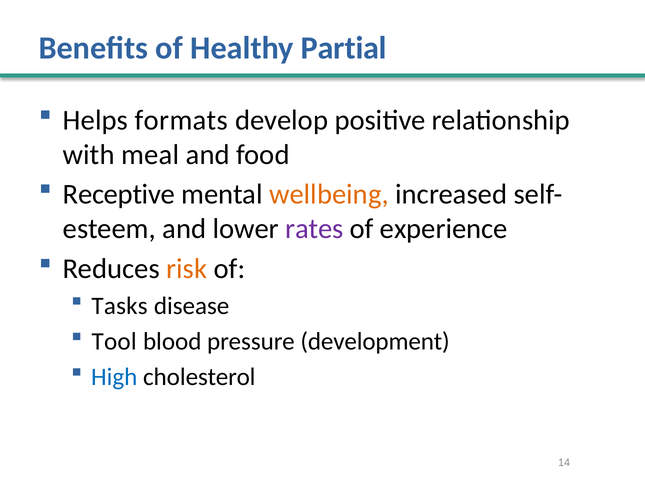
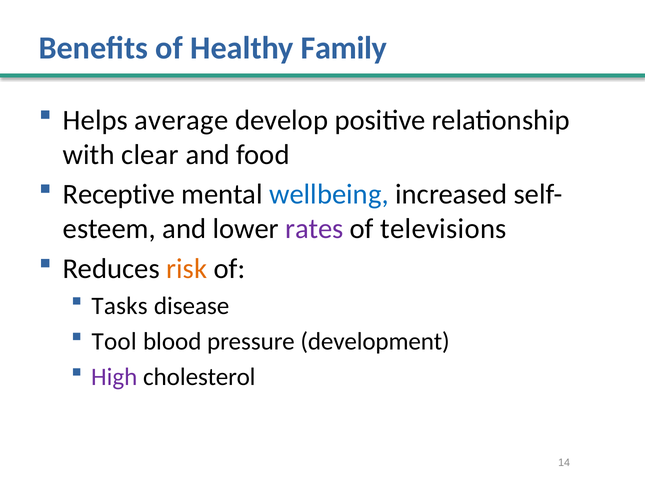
Partial: Partial -> Family (344, 48)
formats: formats -> average (181, 120)
meal: meal -> clear (150, 155)
wellbeing colour: orange -> blue (329, 194)
experience: experience -> televisions (444, 229)
High colour: blue -> purple (114, 377)
